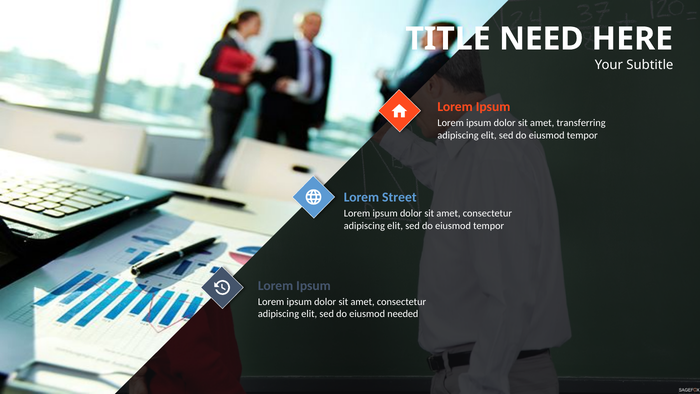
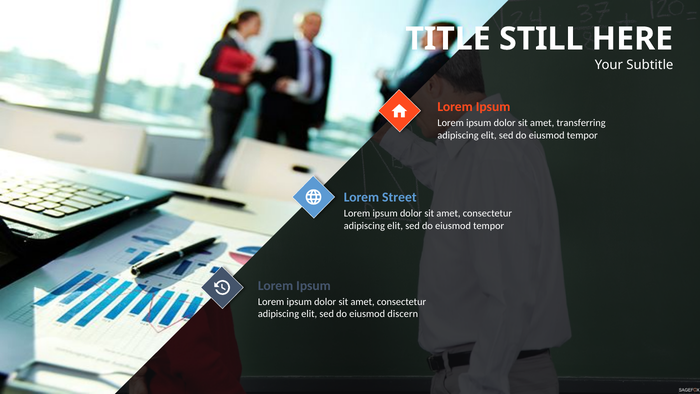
NEED: NEED -> STILL (541, 39)
needed: needed -> discern (403, 314)
